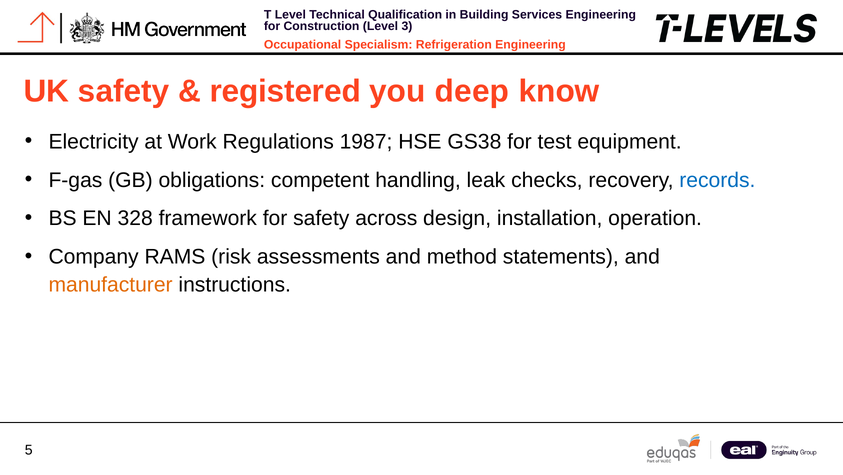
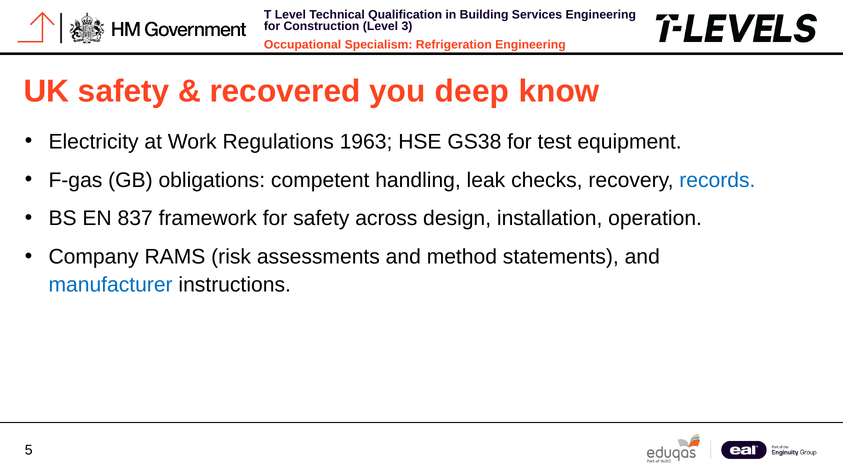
registered: registered -> recovered (285, 91)
1987: 1987 -> 1963 (366, 141)
328: 328 -> 837 (135, 218)
manufacturer colour: orange -> blue (111, 284)
